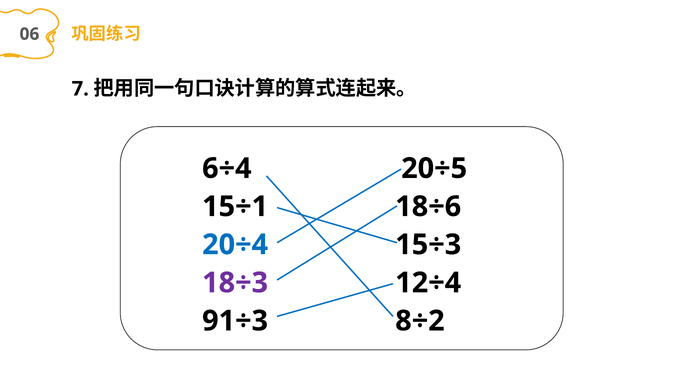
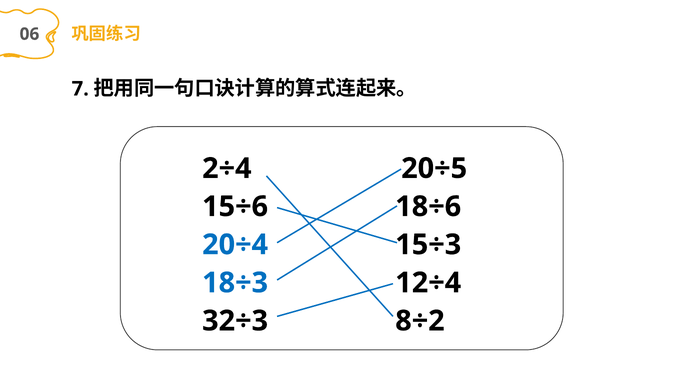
6÷4: 6÷4 -> 2÷4 (227, 168)
15÷1: 15÷1 -> 15÷6 (235, 206)
18÷3 colour: purple -> blue (235, 283)
91÷3: 91÷3 -> 32÷3 (235, 321)
